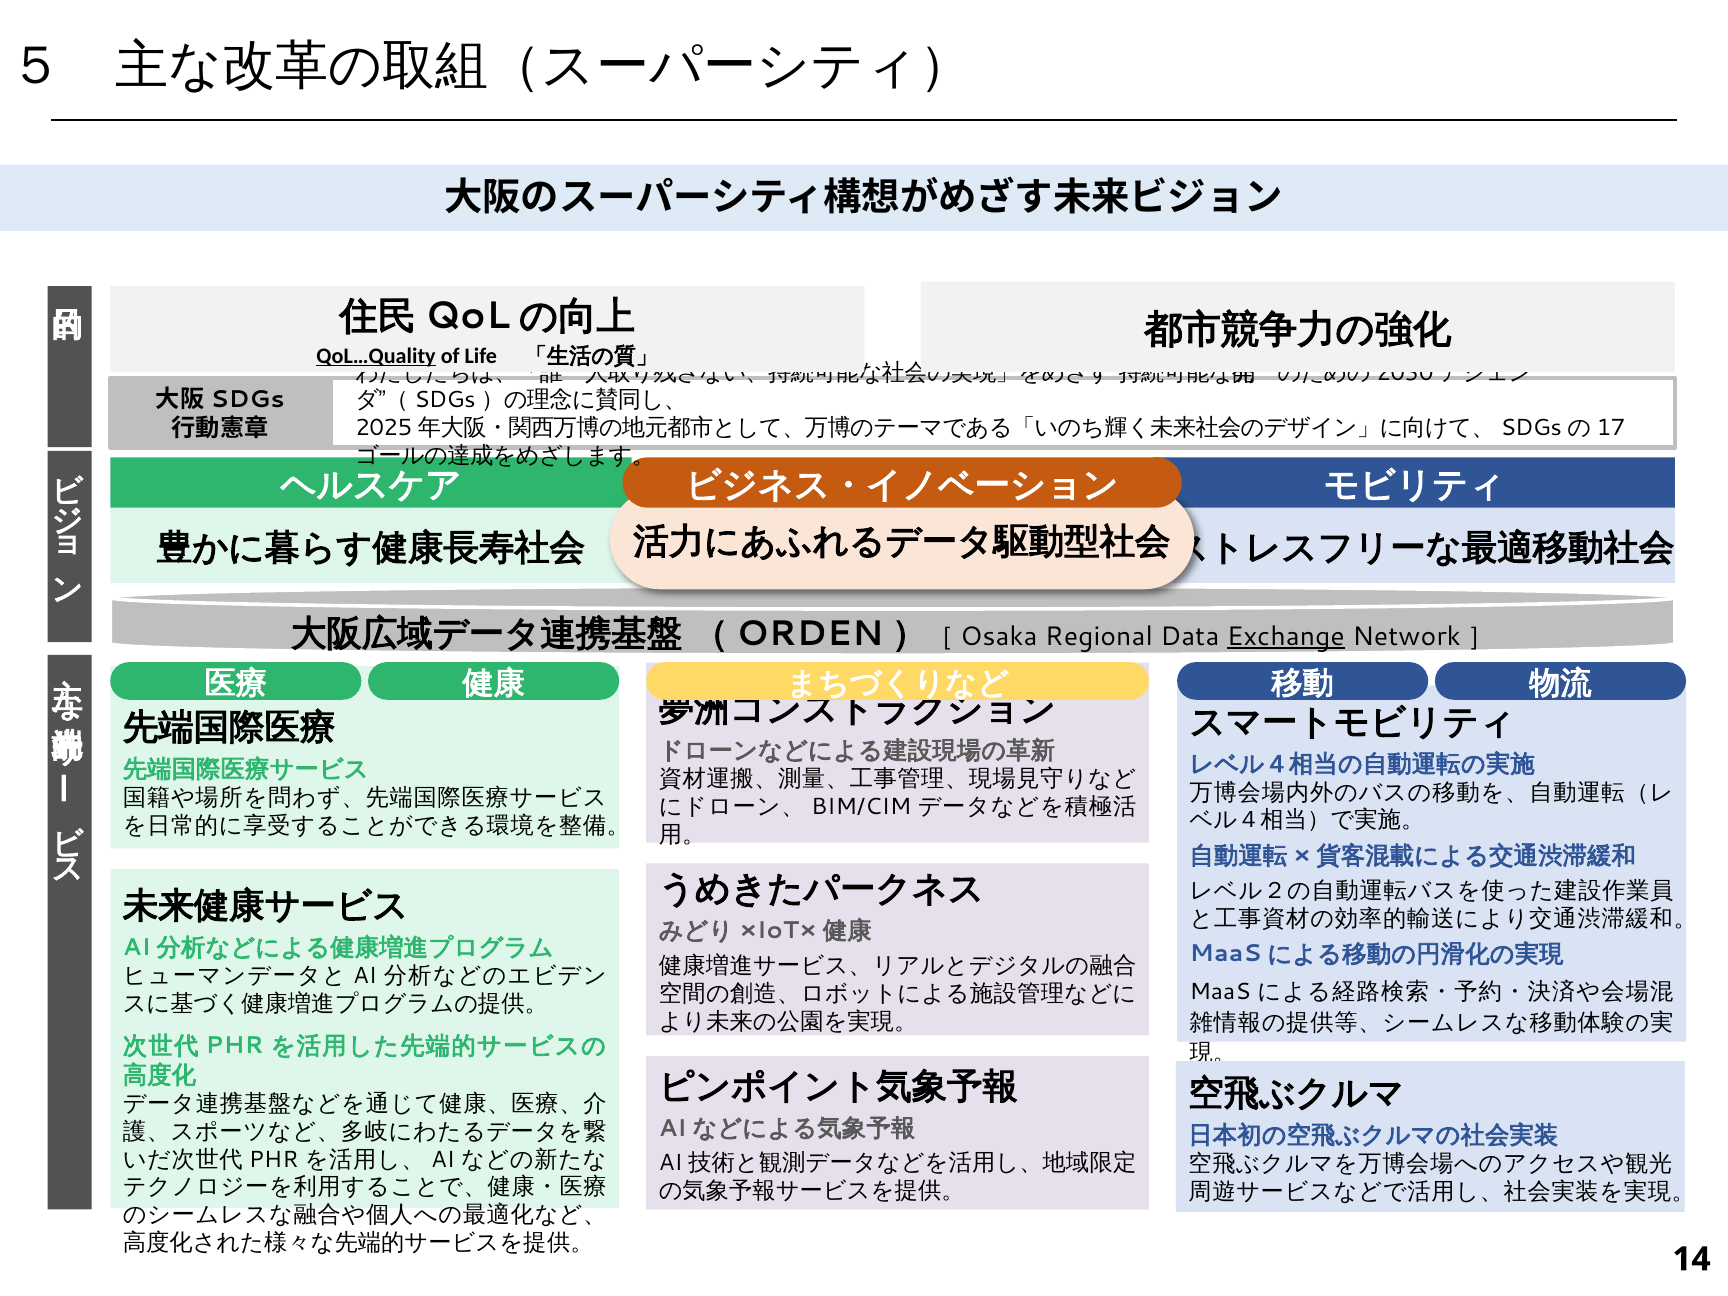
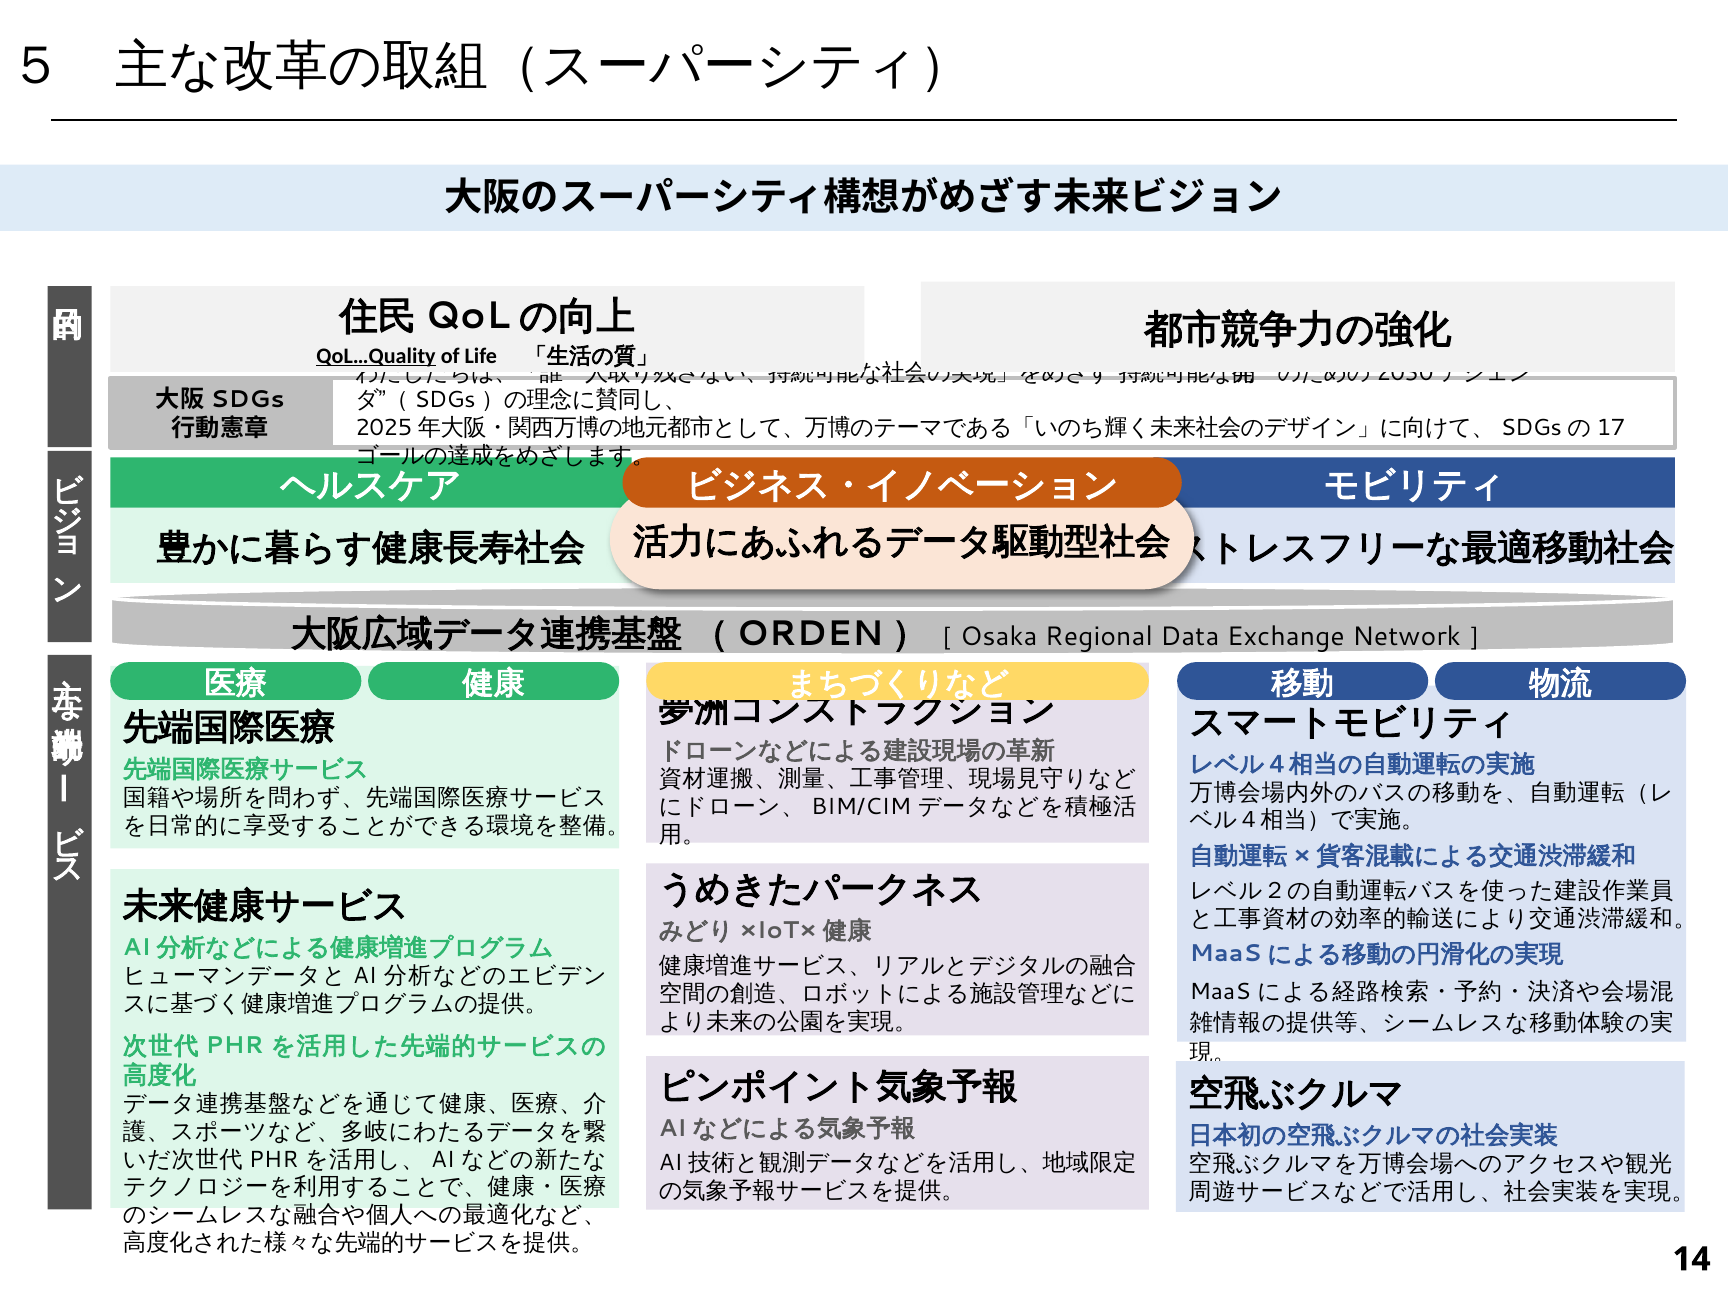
Exchange underline: present -> none (1286, 636)
